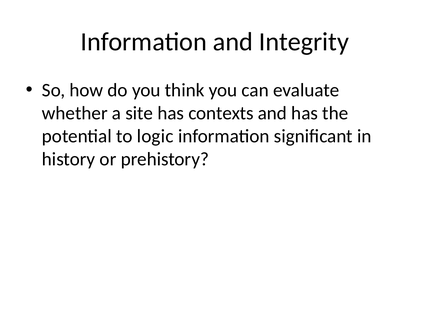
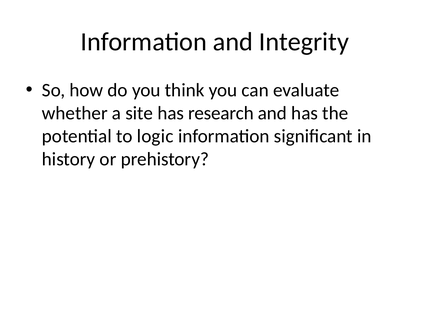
contexts: contexts -> research (221, 113)
